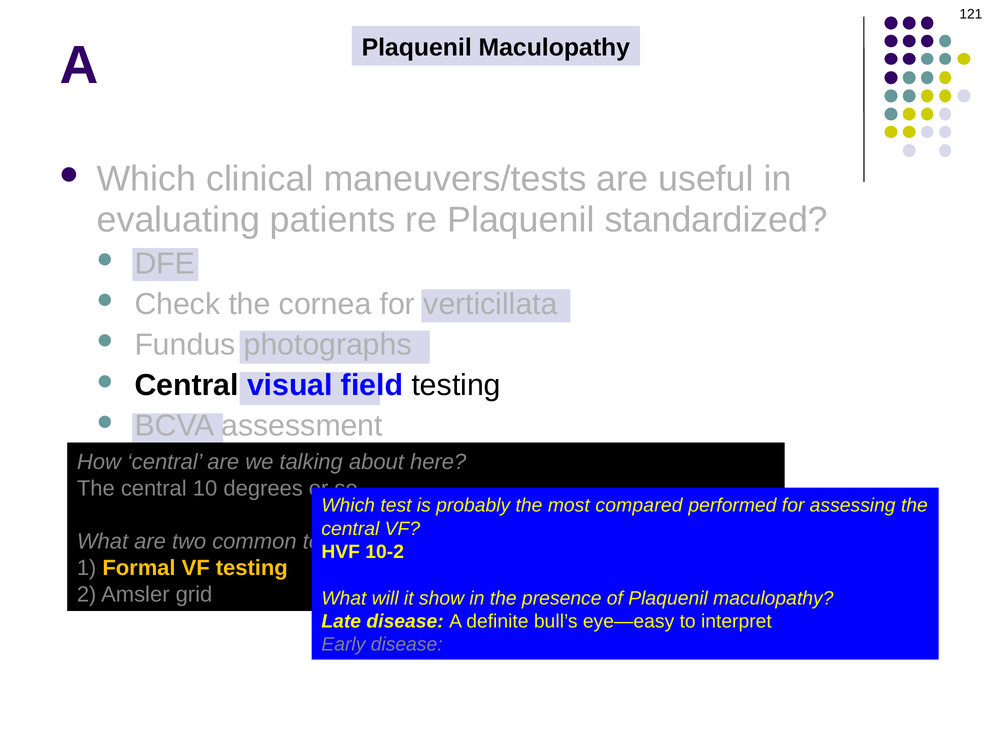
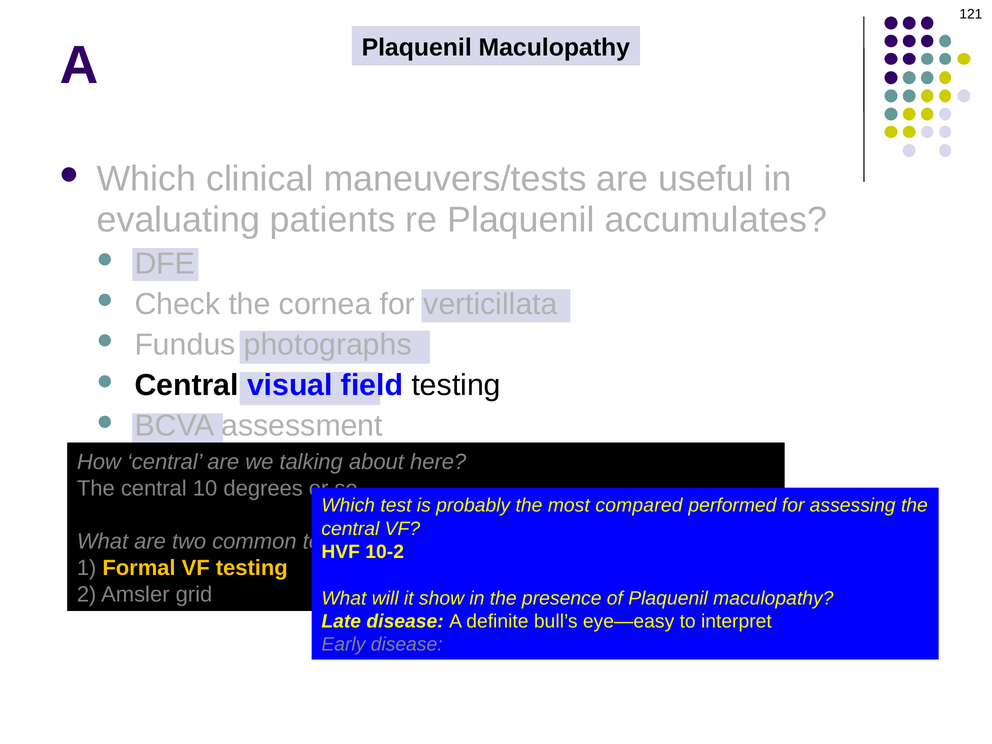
standardized: standardized -> accumulates (716, 220)
